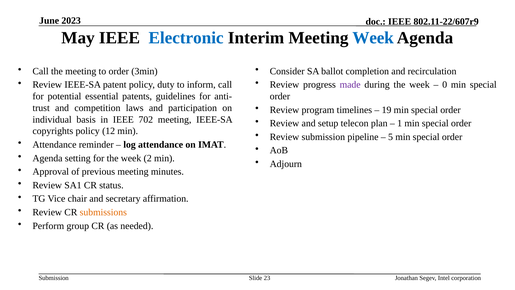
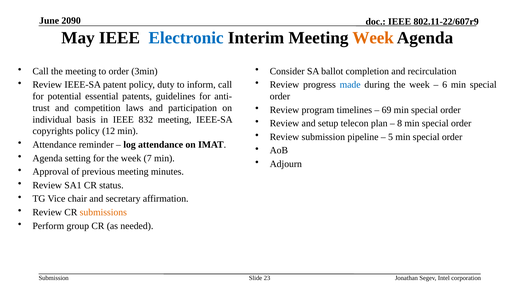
2023: 2023 -> 2090 (71, 20)
Week colour: blue -> orange (373, 38)
made colour: purple -> blue (350, 85)
0: 0 -> 6 (445, 85)
19: 19 -> 69 (387, 110)
702: 702 -> 832 (146, 119)
1: 1 -> 8 (400, 123)
2: 2 -> 7 (148, 158)
